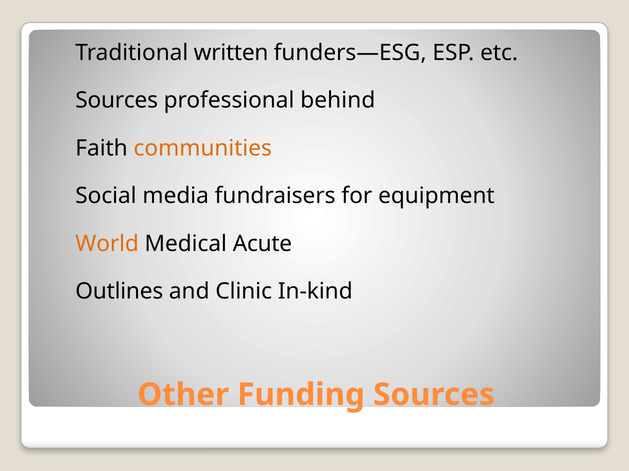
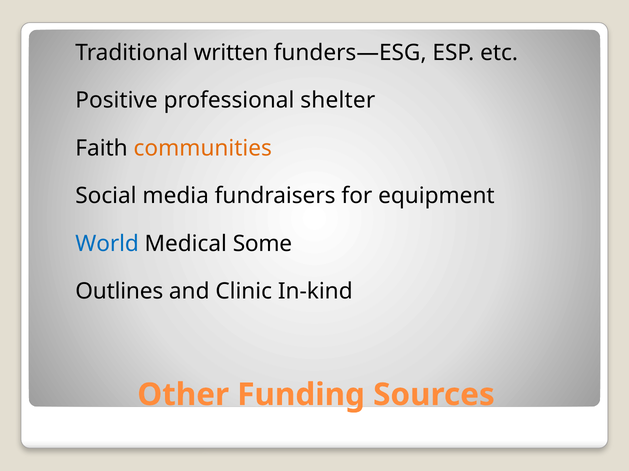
Sources: Sources -> Positive (117, 101)
behind: behind -> shelter (338, 101)
World colour: orange -> blue (107, 244)
Acute: Acute -> Some (262, 244)
